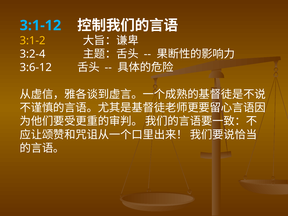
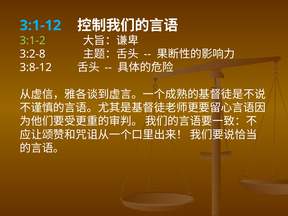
3:1-2 colour: yellow -> light green (33, 41)
3:2-4: 3:2-4 -> 3:2-8 (33, 54)
3:6-12: 3:6-12 -> 3:8-12 (36, 67)
